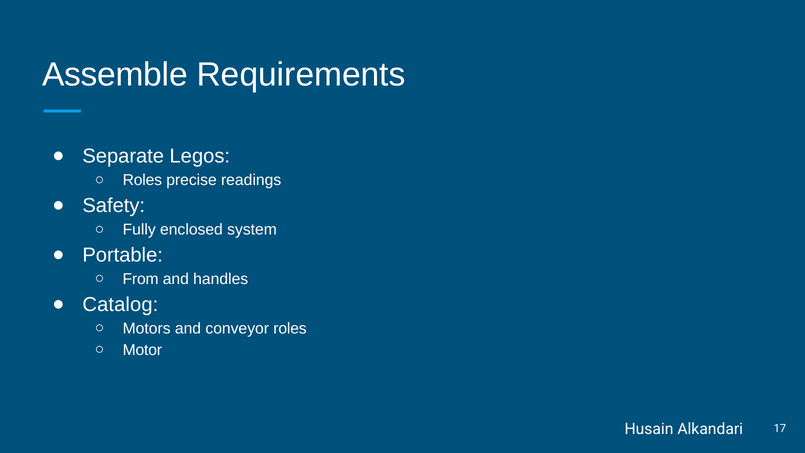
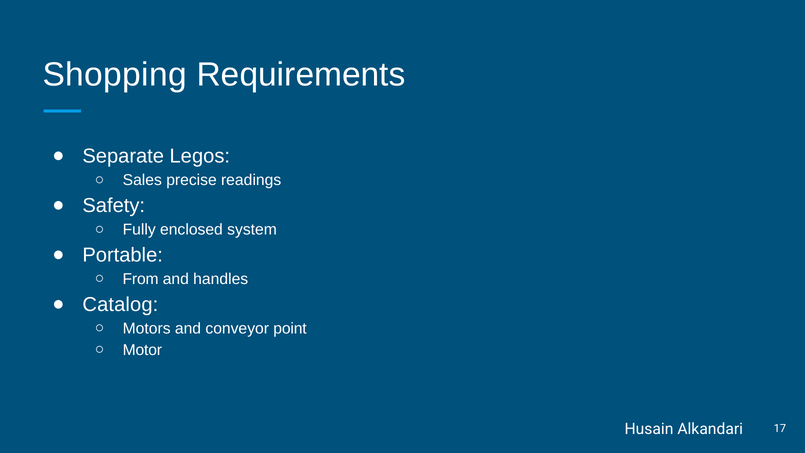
Assemble: Assemble -> Shopping (115, 75)
Roles: Roles -> Sales (142, 180)
conveyor roles: roles -> point (290, 328)
